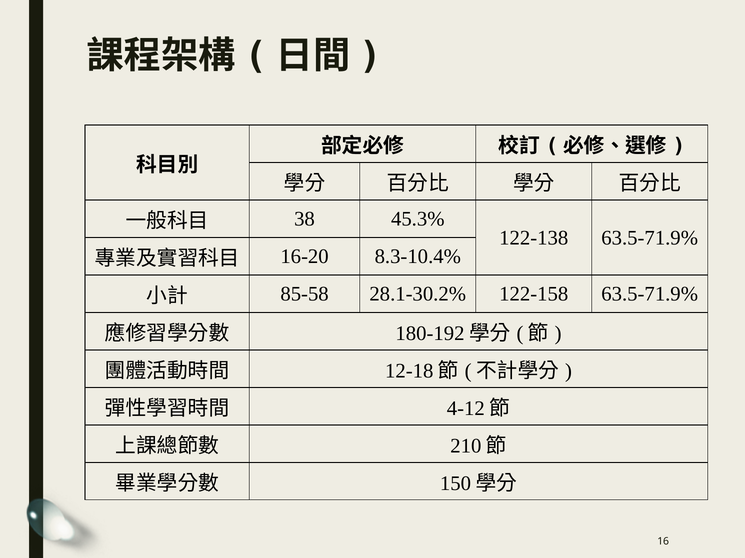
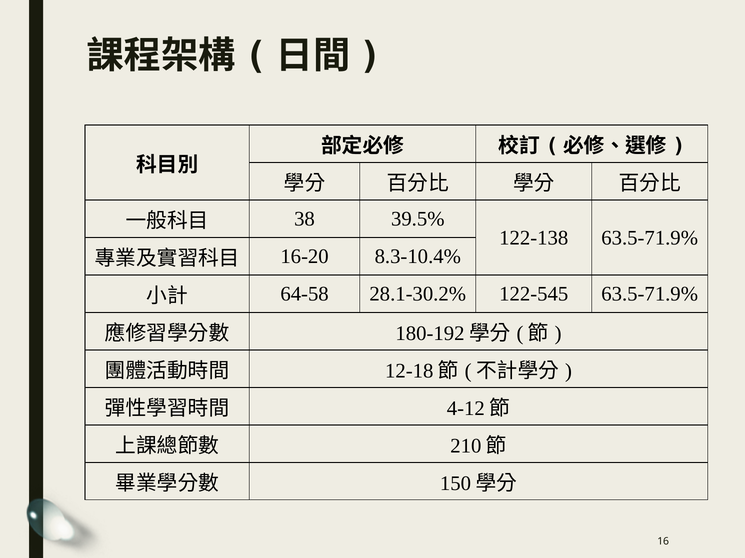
45.3%: 45.3% -> 39.5% (418, 219)
85-58: 85-58 -> 64-58 (305, 294)
122-158: 122-158 -> 122-545 (534, 294)
